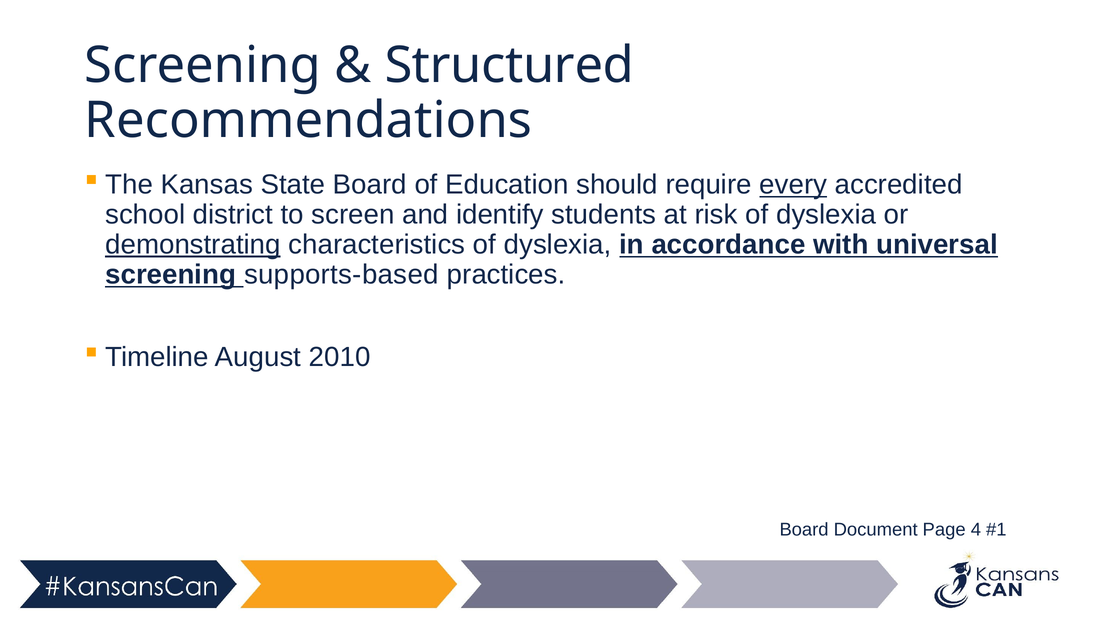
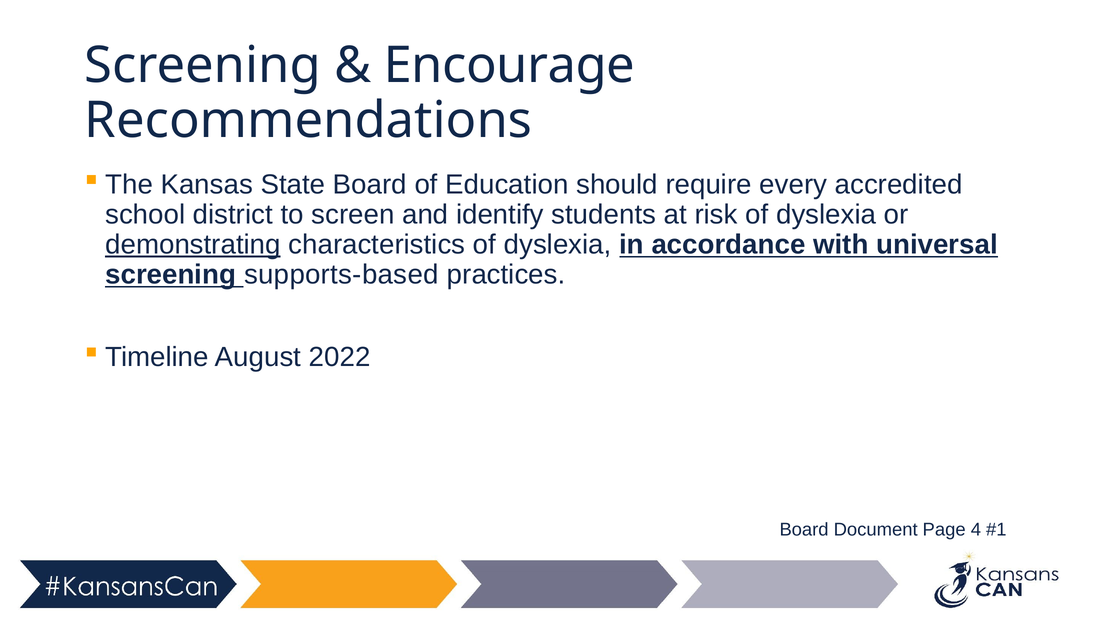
Structured: Structured -> Encourage (509, 66)
every underline: present -> none (793, 185)
2010: 2010 -> 2022 (340, 357)
